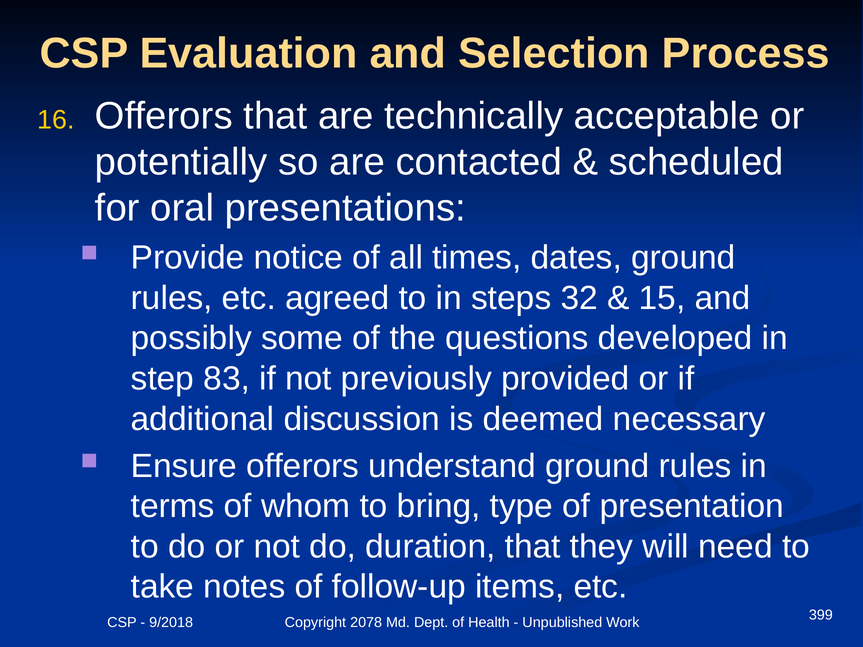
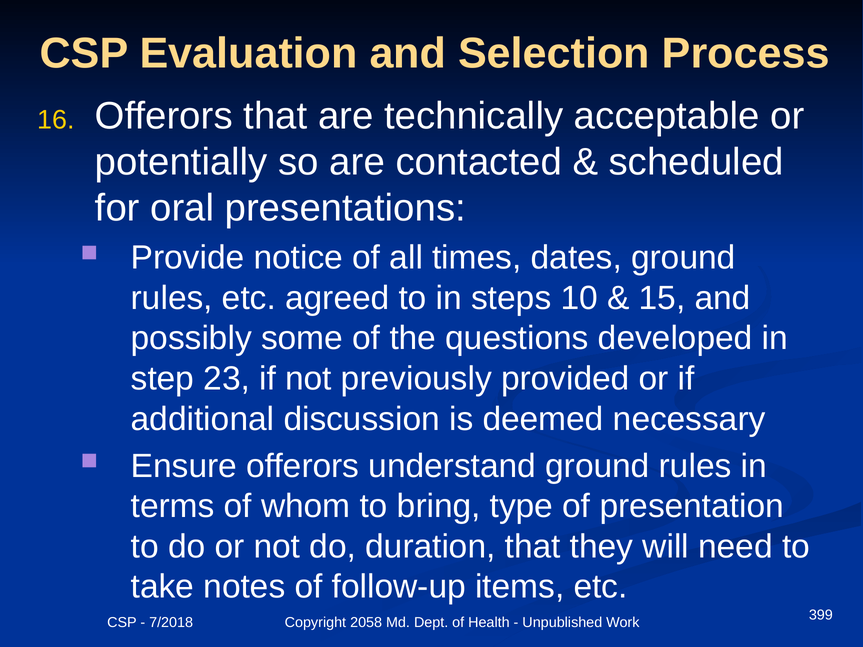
32: 32 -> 10 (579, 298)
83: 83 -> 23 (227, 379)
9/2018: 9/2018 -> 7/2018 (171, 623)
2078: 2078 -> 2058 (366, 623)
